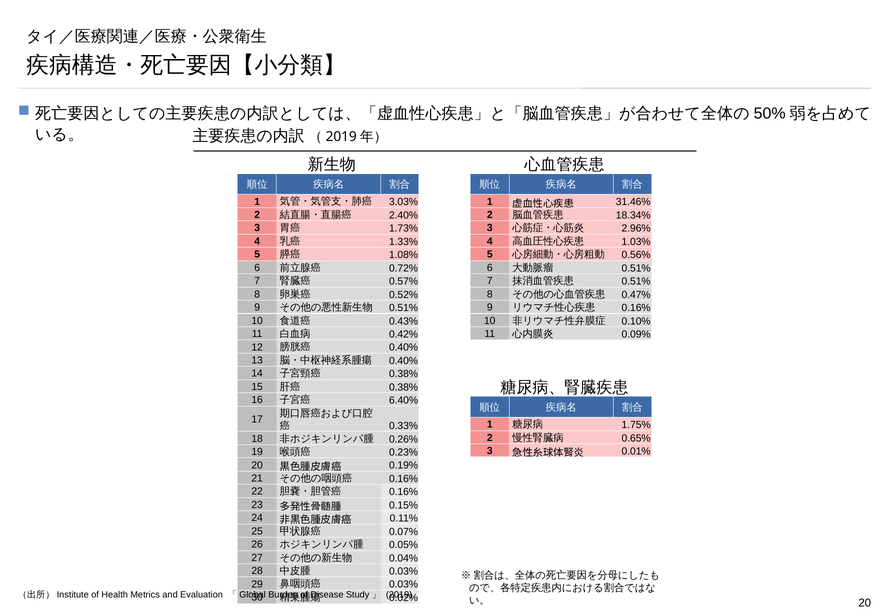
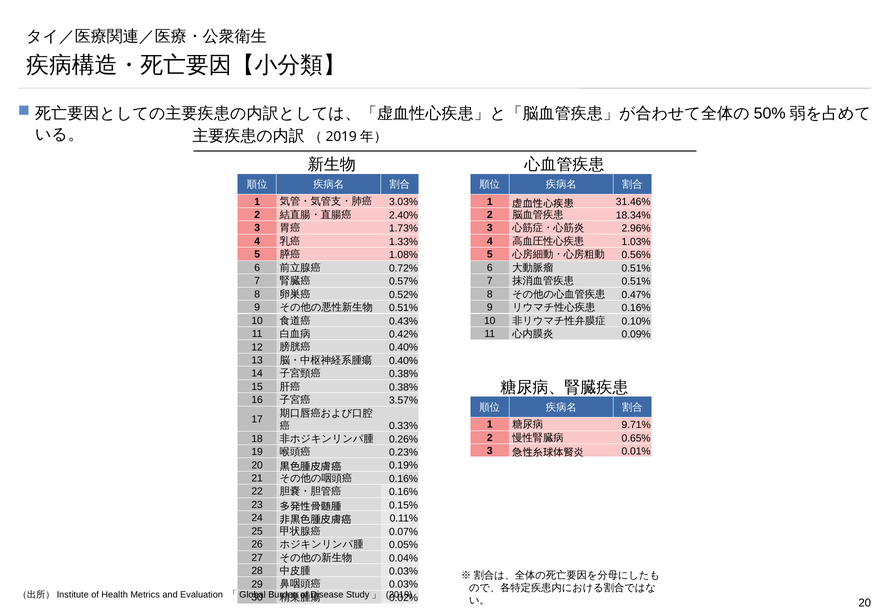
6.40%: 6.40% -> 3.57% (404, 400)
1.75%: 1.75% -> 9.71% (636, 425)
